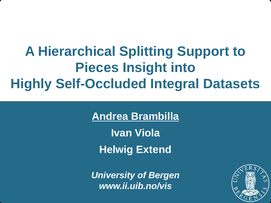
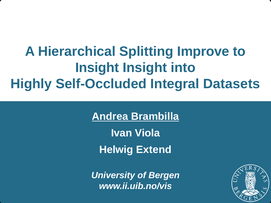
Support: Support -> Improve (203, 51)
Pieces: Pieces -> Insight (97, 68)
